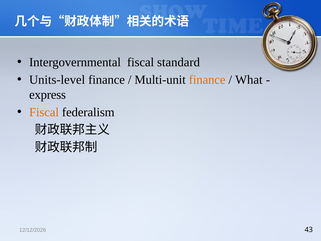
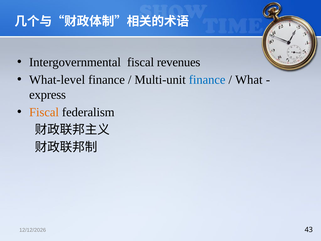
standard: standard -> revenues (179, 62)
Units-level: Units-level -> What-level (57, 80)
finance colour: orange -> blue (207, 80)
